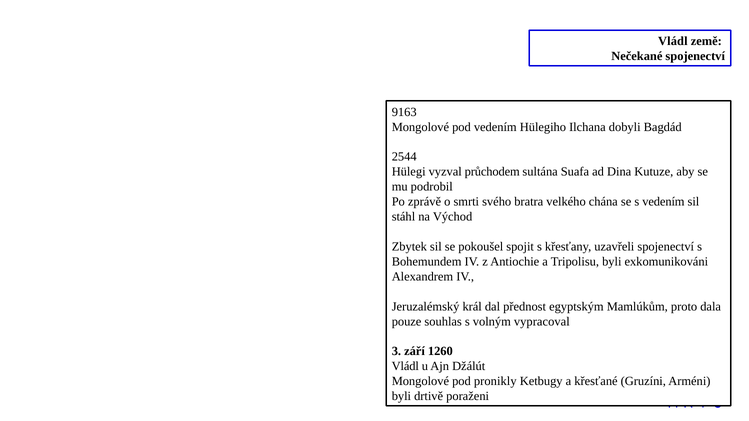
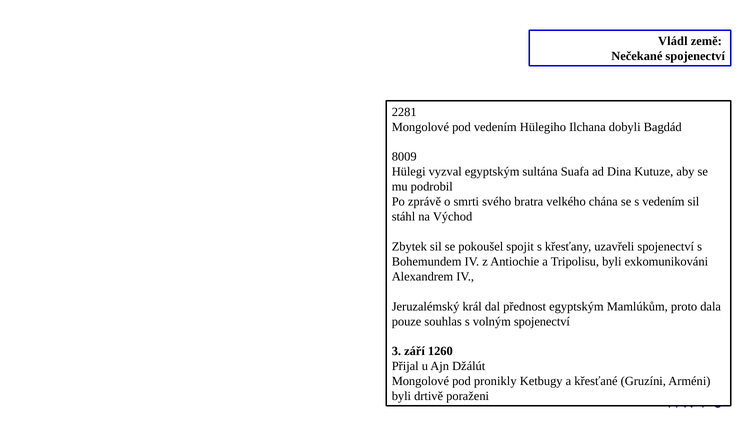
9163: 9163 -> 2281 (404, 112)
2544: 2544 -> 8009 (404, 157)
vyzval průchodem: průchodem -> egyptským (492, 172)
volným vypracoval: vypracoval -> spojenectví (542, 322)
Vládl: Vládl -> Přijal (405, 367)
